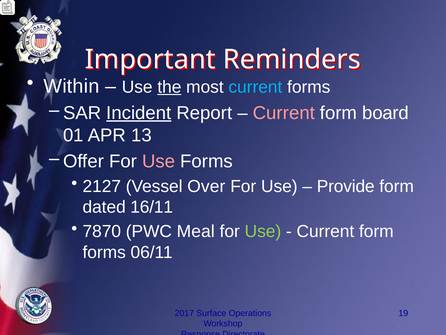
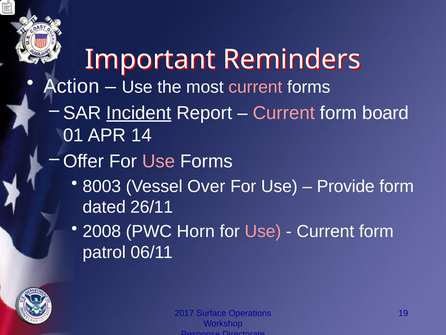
Within: Within -> Action (71, 86)
the underline: present -> none (169, 87)
current colour: light blue -> pink (255, 87)
13: 13 -> 14 (141, 135)
2127: 2127 -> 8003 (102, 186)
16/11: 16/11 -> 26/11 (152, 207)
7870: 7870 -> 2008 (102, 231)
Meal: Meal -> Horn (196, 231)
Use colour: light green -> pink (263, 231)
forms: forms -> patrol (104, 252)
